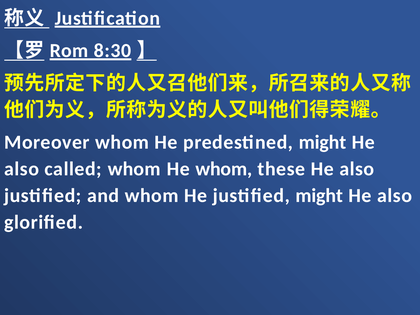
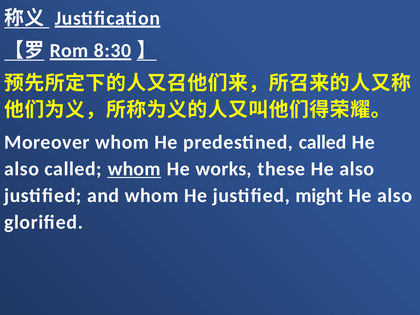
predestined might: might -> called (323, 142)
whom underline: none -> present (134, 169)
He whom: whom -> works (224, 169)
